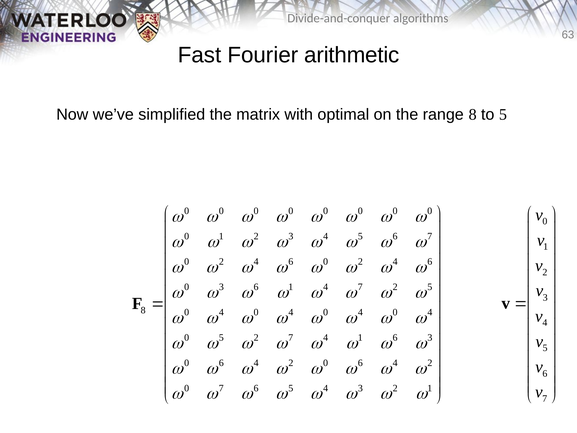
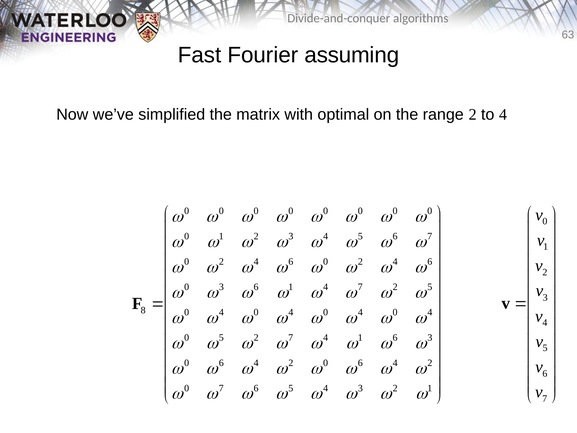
arithmetic: arithmetic -> assuming (352, 55)
range 8: 8 -> 2 (473, 115)
to 5: 5 -> 4 (503, 115)
